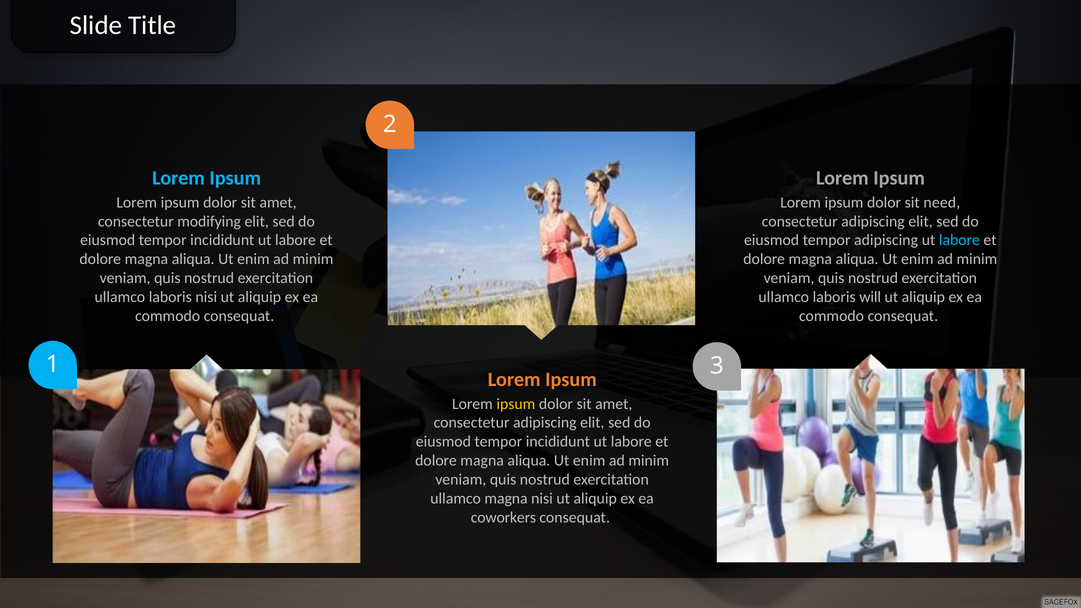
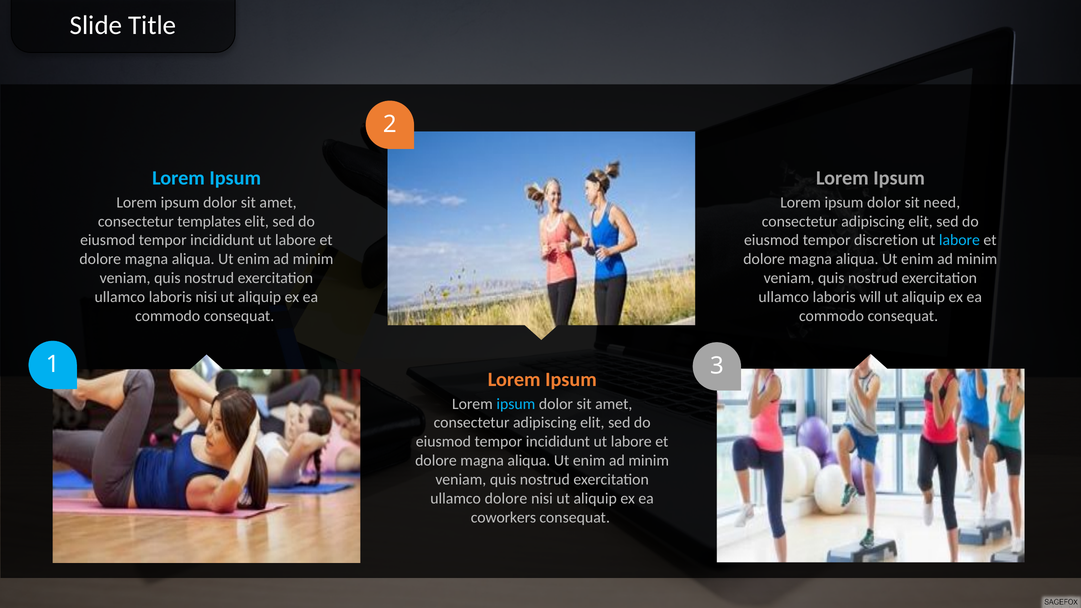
modifying: modifying -> templates (209, 221)
tempor adipiscing: adipiscing -> discretion (886, 240)
ipsum colour: yellow -> light blue (516, 404)
ullamco magna: magna -> dolore (506, 498)
